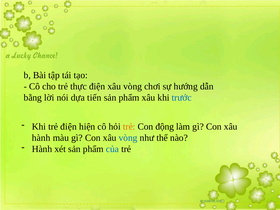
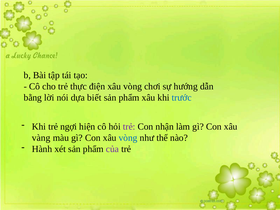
tiến: tiến -> biết (94, 98)
trẻ điện: điện -> ngợi (69, 127)
trẻ colour: orange -> purple (129, 127)
động: động -> nhận (165, 127)
hành: hành -> vàng (41, 138)
của colour: blue -> purple (112, 149)
